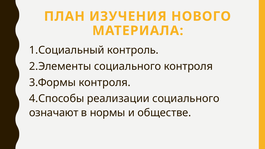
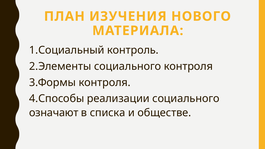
нормы: нормы -> списка (108, 113)
